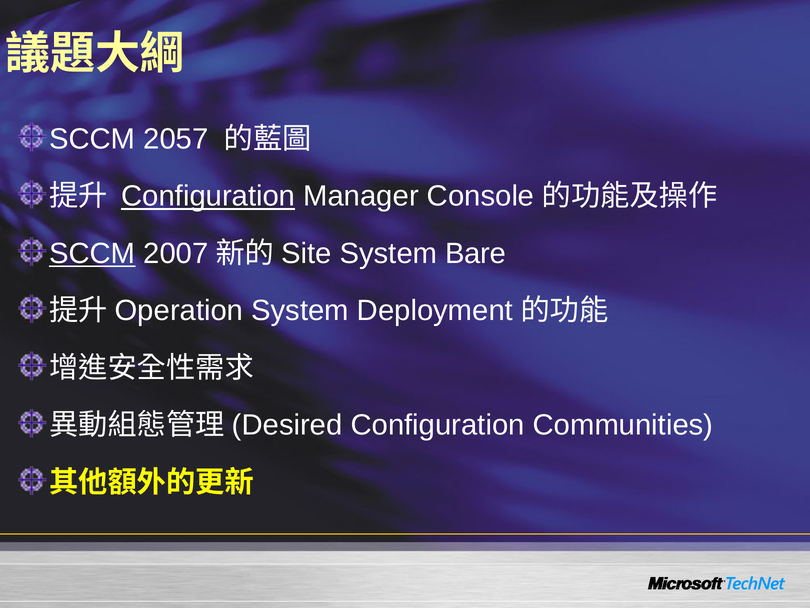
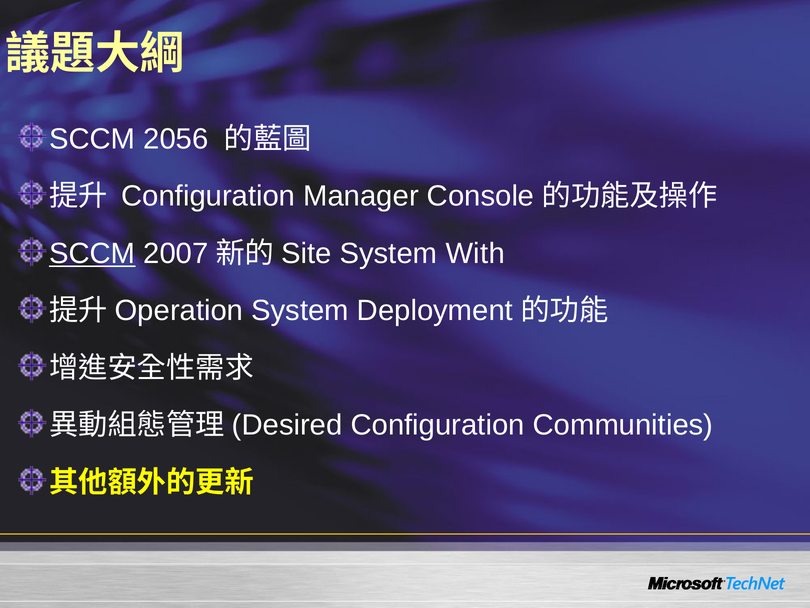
2057: 2057 -> 2056 (176, 139)
Configuration underline: present -> none (208, 196)
Bare: Bare -> With (475, 253)
